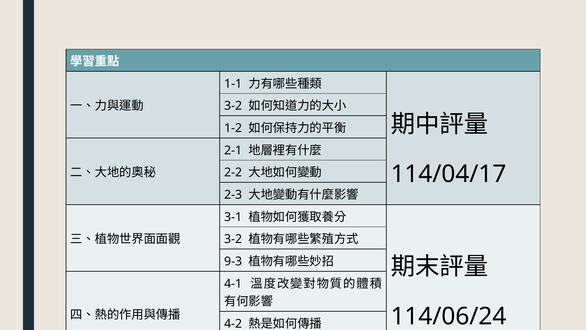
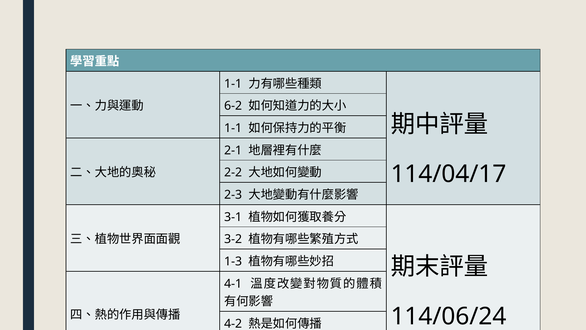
3-2: 3-2 -> 6-2 (233, 106)
1-2: 1-2 -> 1-1 (233, 128)
9-3: 9-3 -> 1-3 (233, 261)
